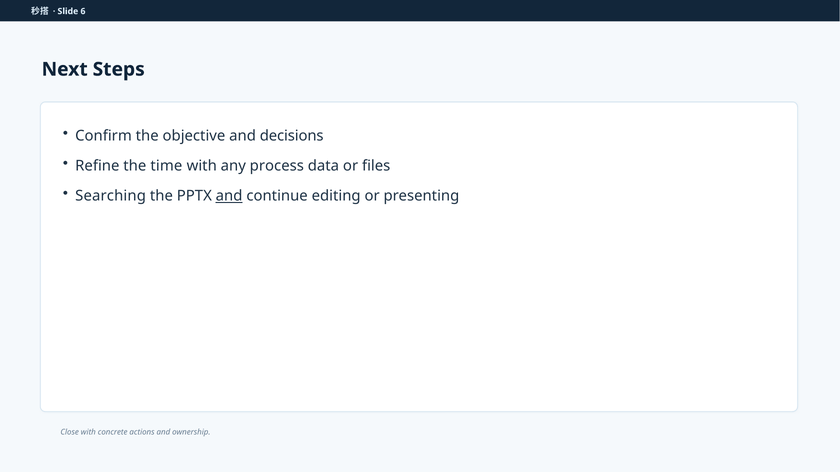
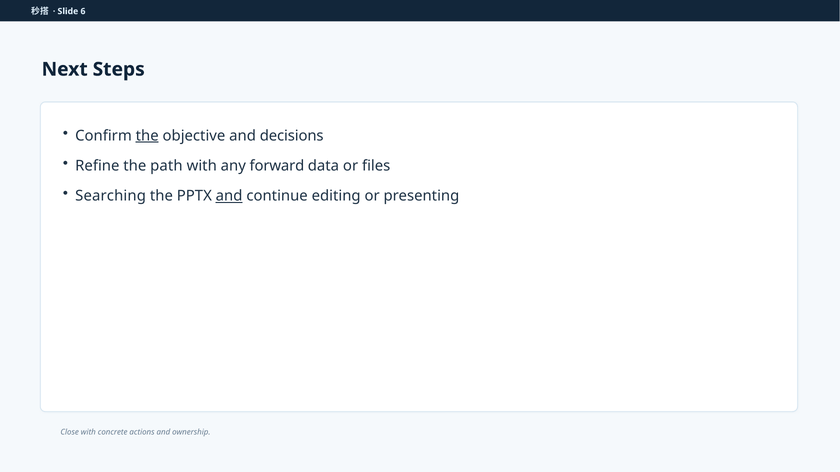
the underline: none -> present (147, 136)
time: time -> path (166, 166)
process: process -> forward (277, 166)
